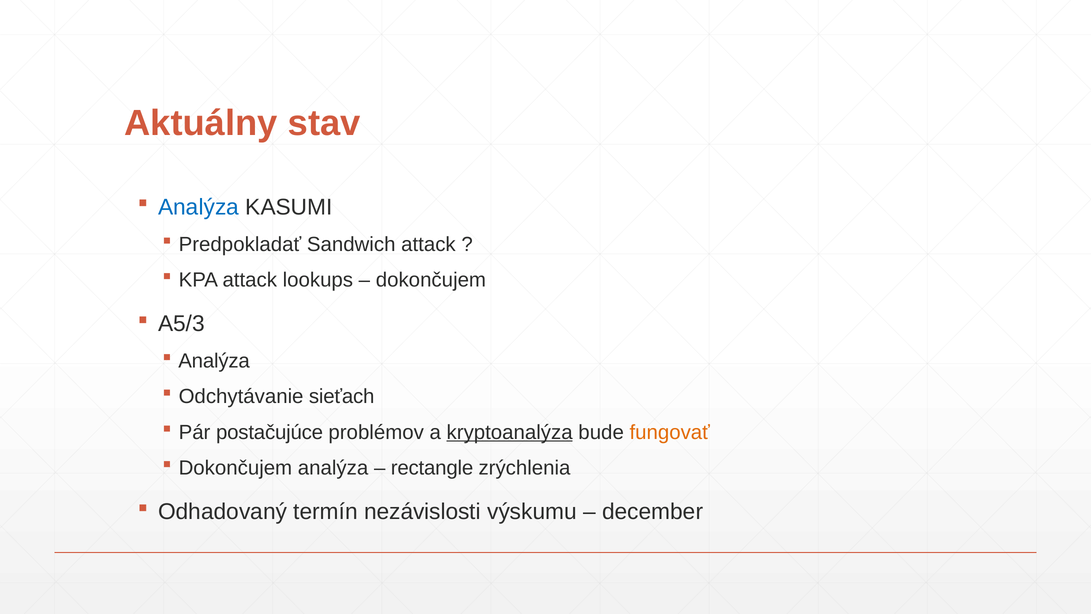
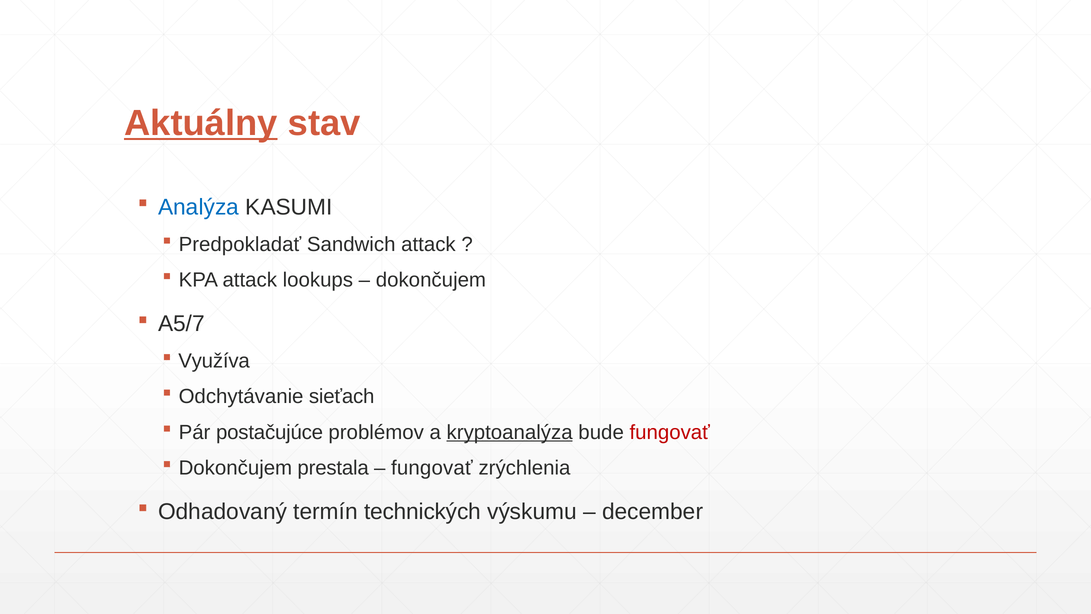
Aktuálny underline: none -> present (201, 123)
A5/3: A5/3 -> A5/7 (182, 324)
Analýza: Analýza -> Využíva (214, 361)
fungovať colour: orange -> red (670, 432)
Dokončujem analýza: analýza -> prestala (333, 468)
rectangle: rectangle -> fungovať (432, 468)
nezávislosti: nezávislosti -> technických (423, 512)
